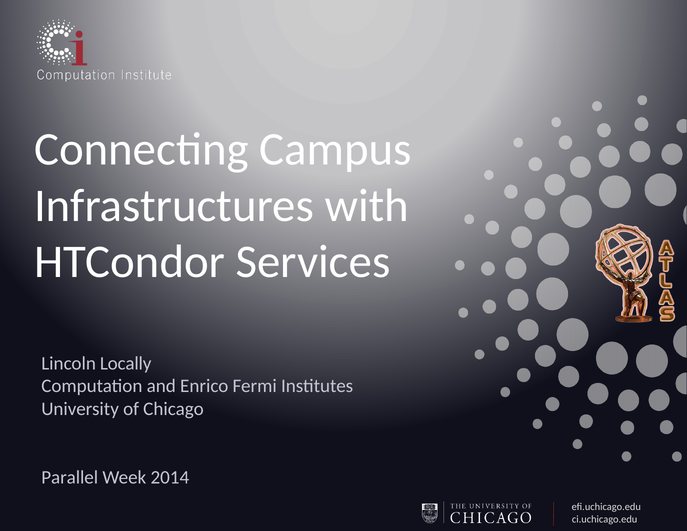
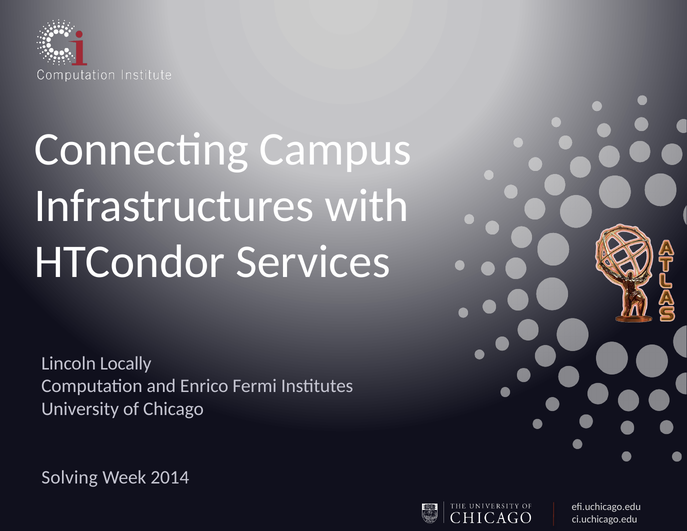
Parallel: Parallel -> Solving (70, 477)
